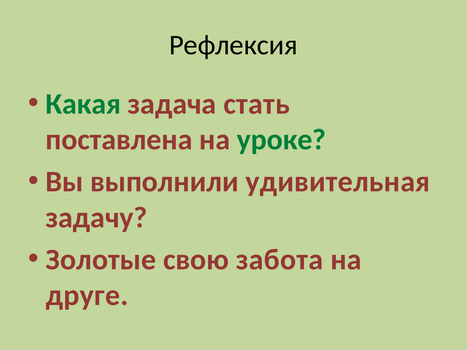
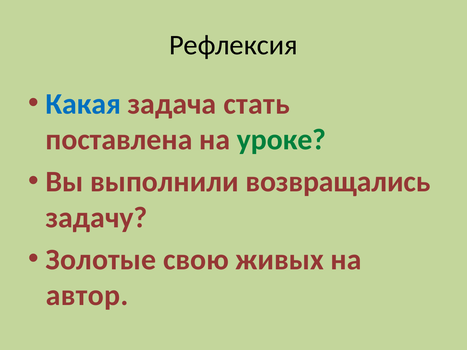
Какая colour: green -> blue (83, 104)
удивительная: удивительная -> возвращались (338, 182)
забота: забота -> живых (280, 260)
друге: друге -> автор (87, 296)
